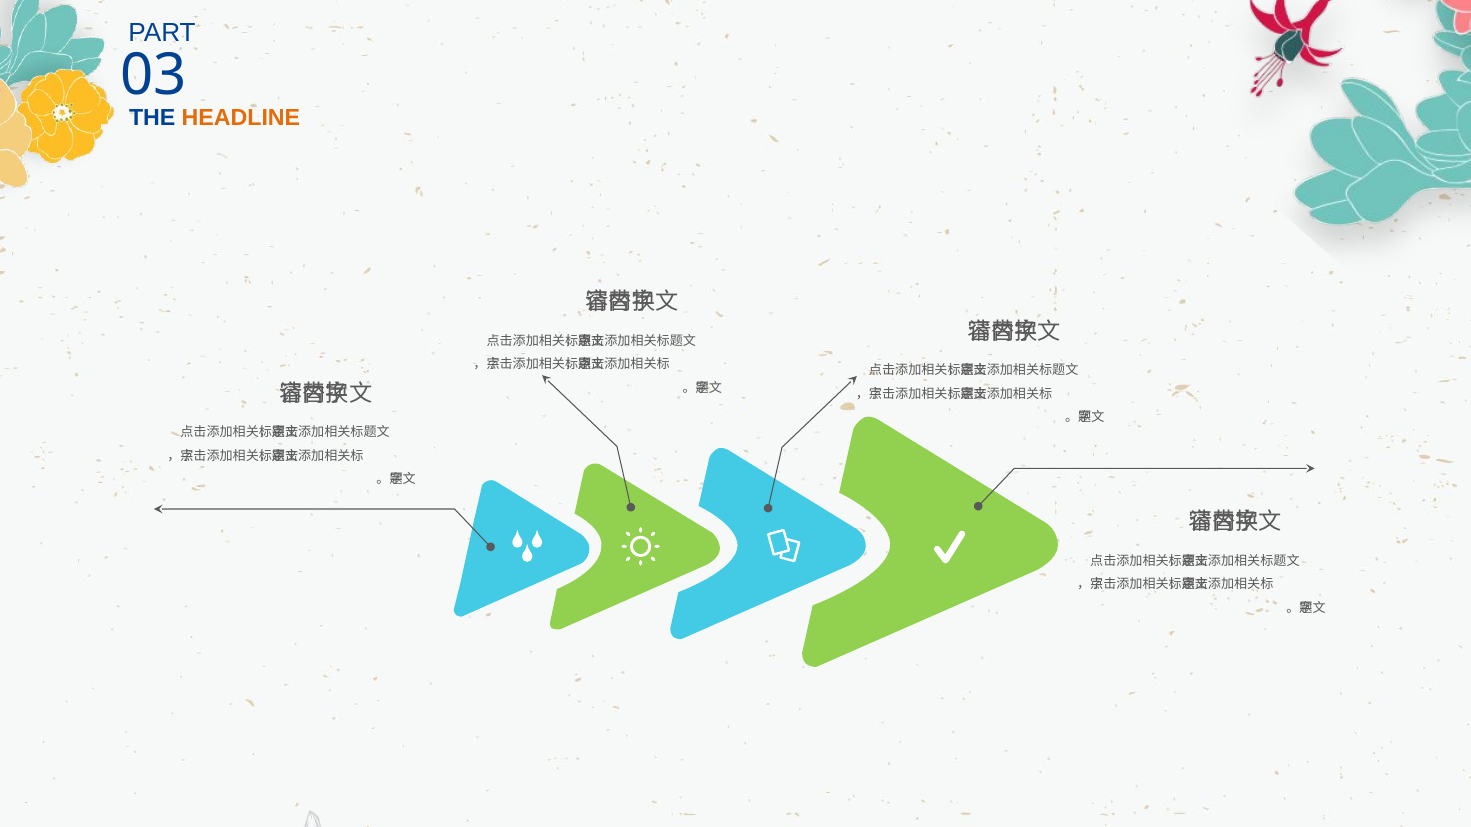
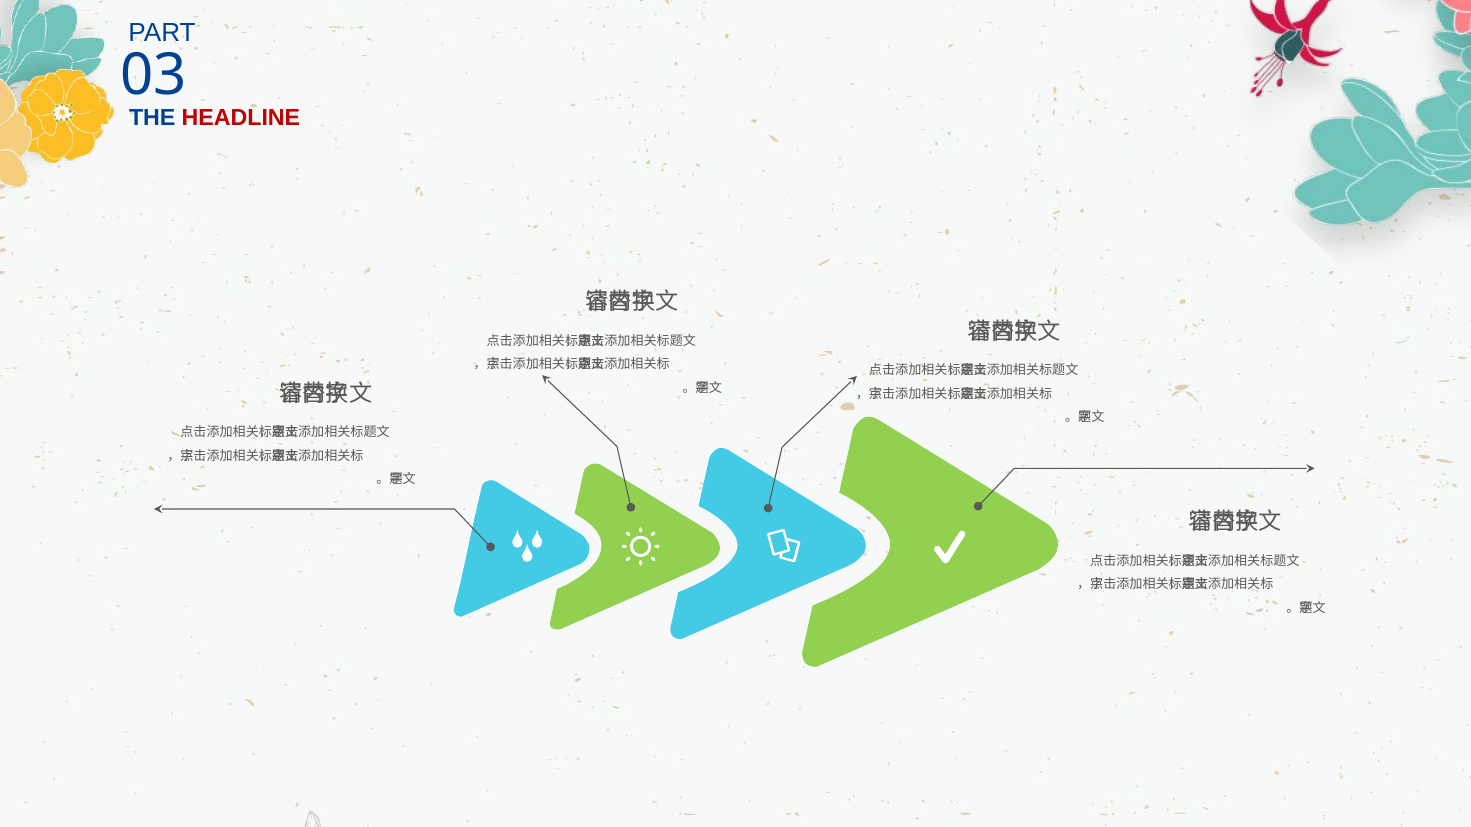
HEADLINE colour: orange -> red (241, 117)
